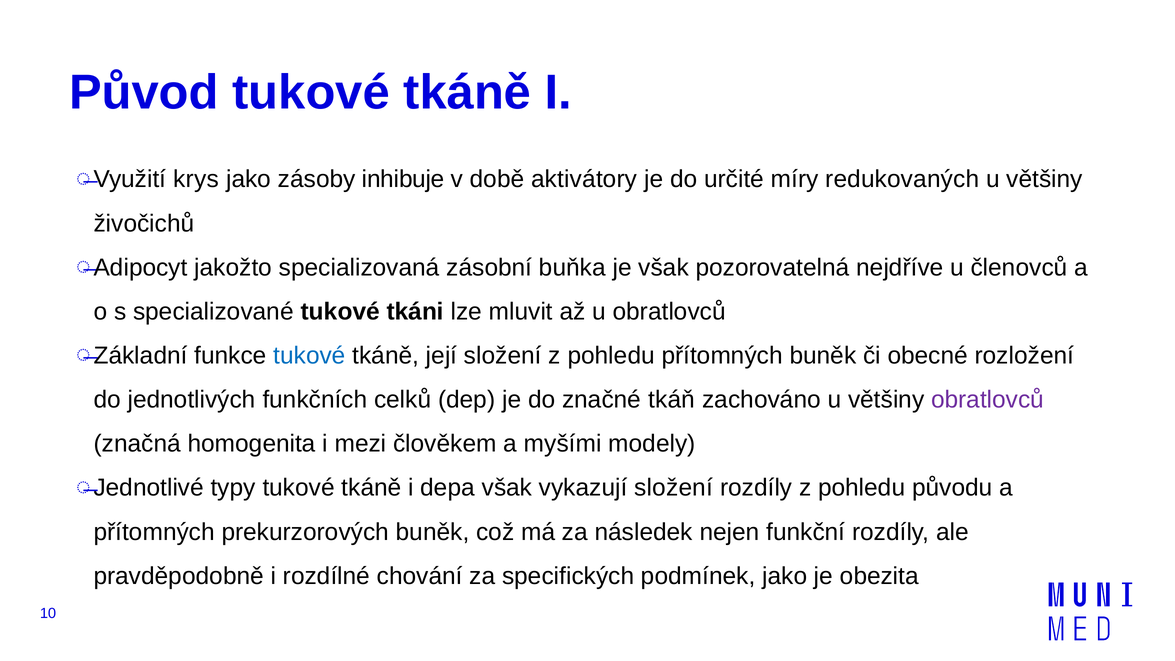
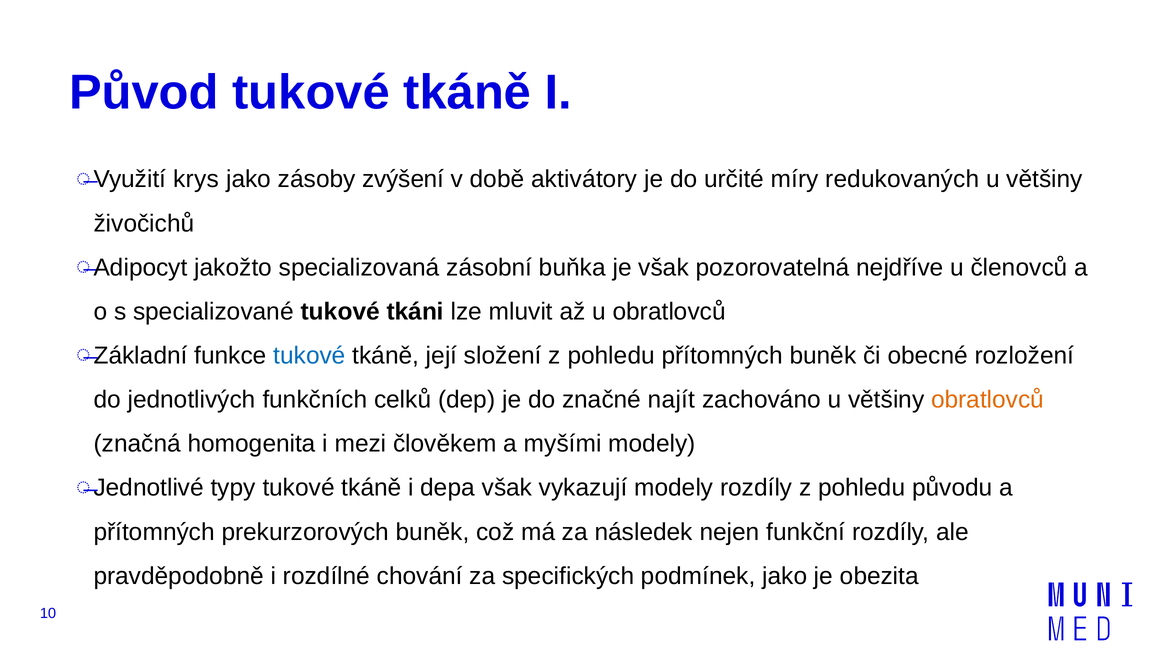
inhibuje: inhibuje -> zvýšení (403, 179)
tkáň: tkáň -> najít (672, 400)
obratlovců colour: purple -> orange (988, 400)
vykazují složení: složení -> modely (674, 488)
